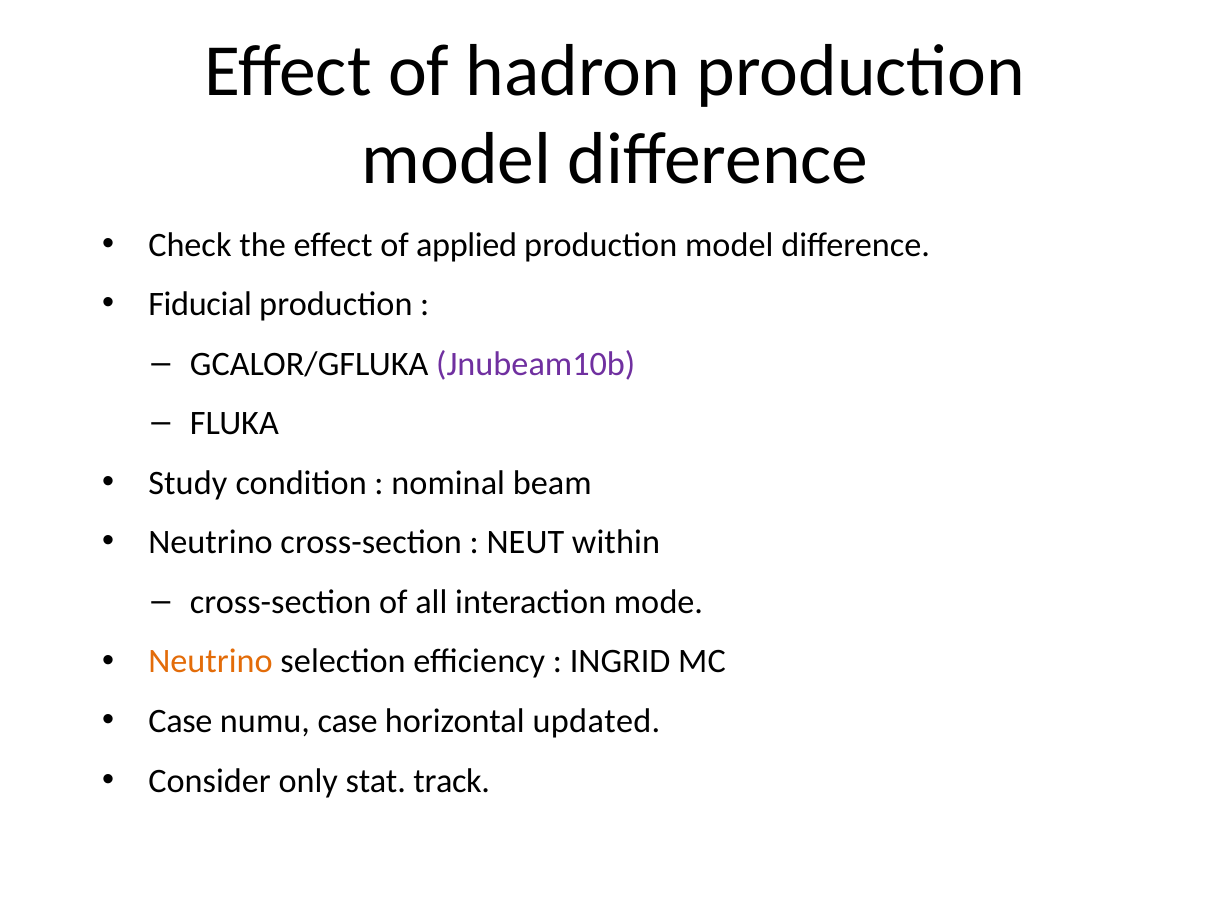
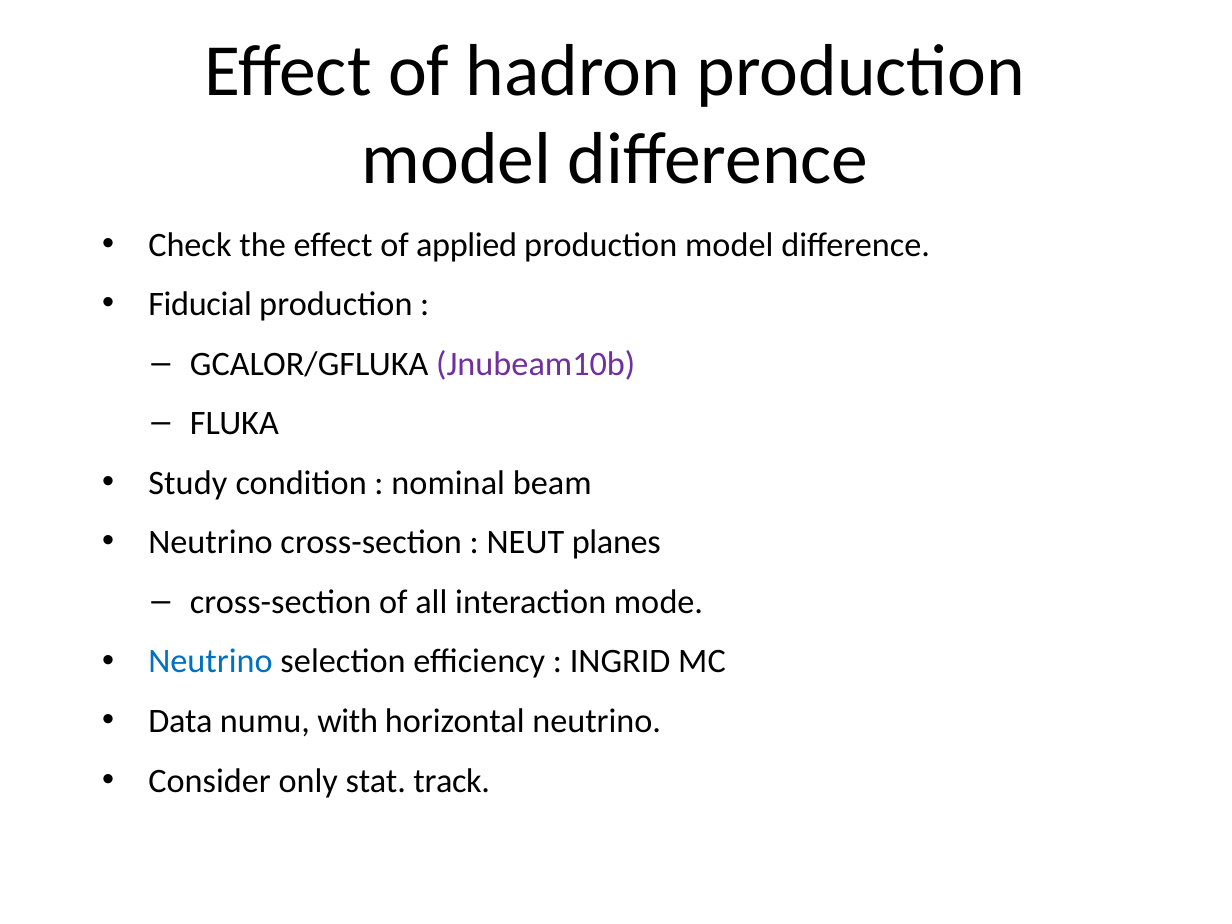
within: within -> planes (616, 543)
Neutrino colour: orange -> blue (211, 662)
Case: Case -> Data (180, 721)
numu case: case -> with (348, 721)
horizontal updated: updated -> neutrino (597, 721)
